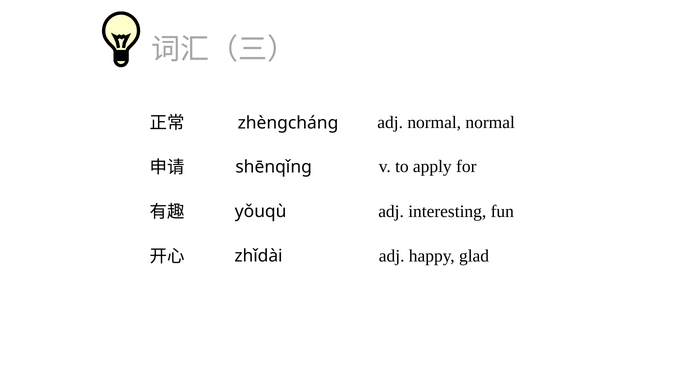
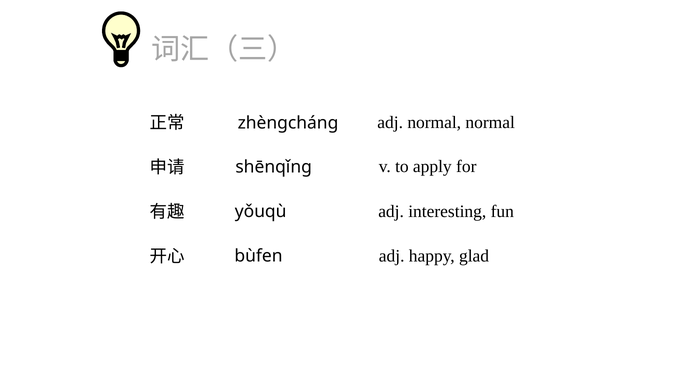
zhǐdài: zhǐdài -> bùfen (258, 256)
